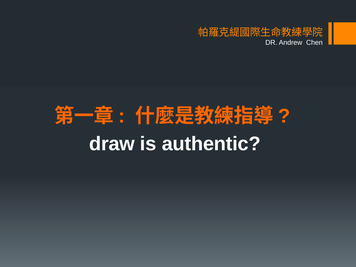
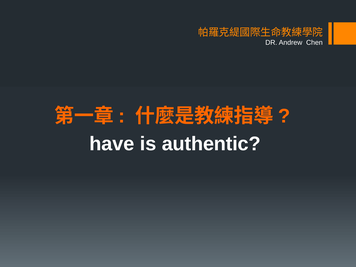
draw: draw -> have (112, 144)
